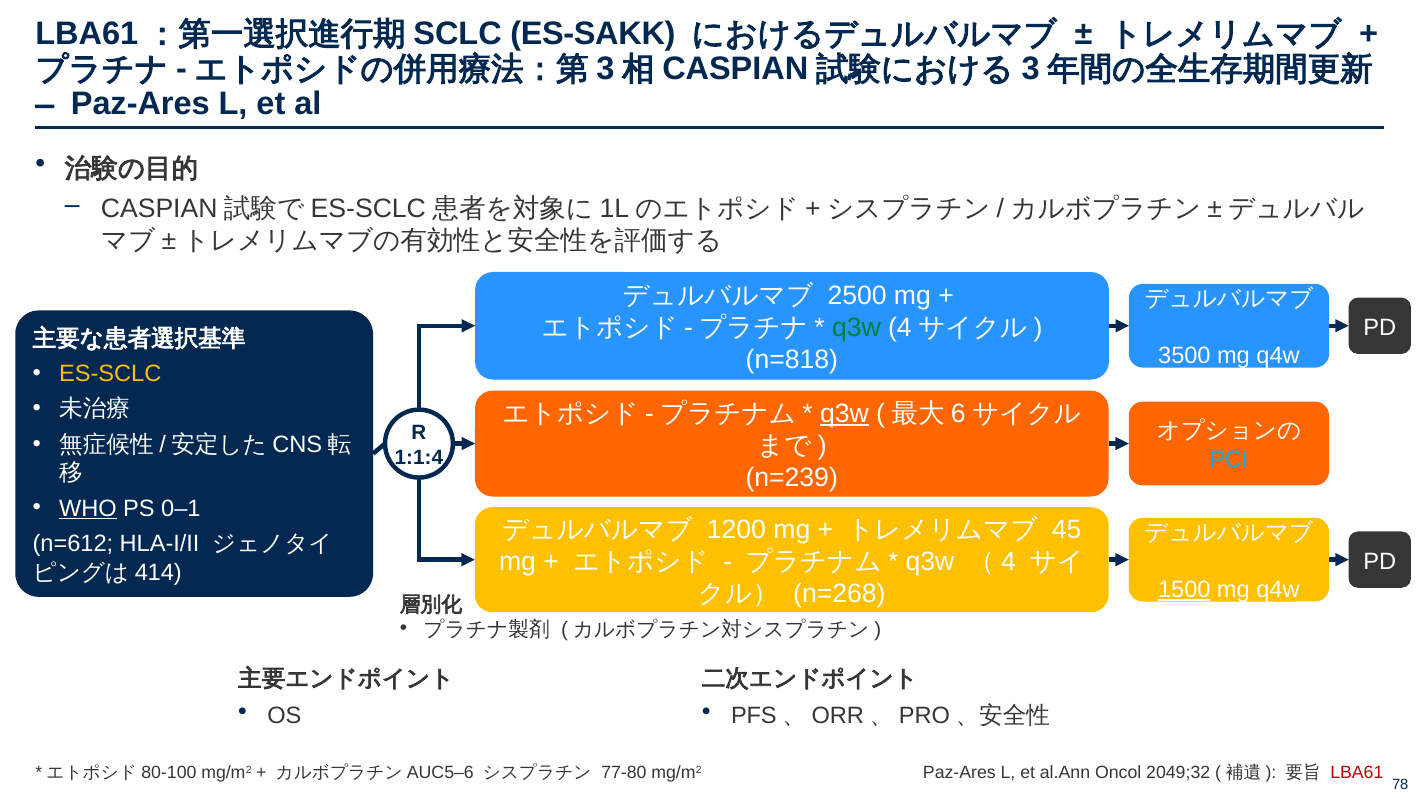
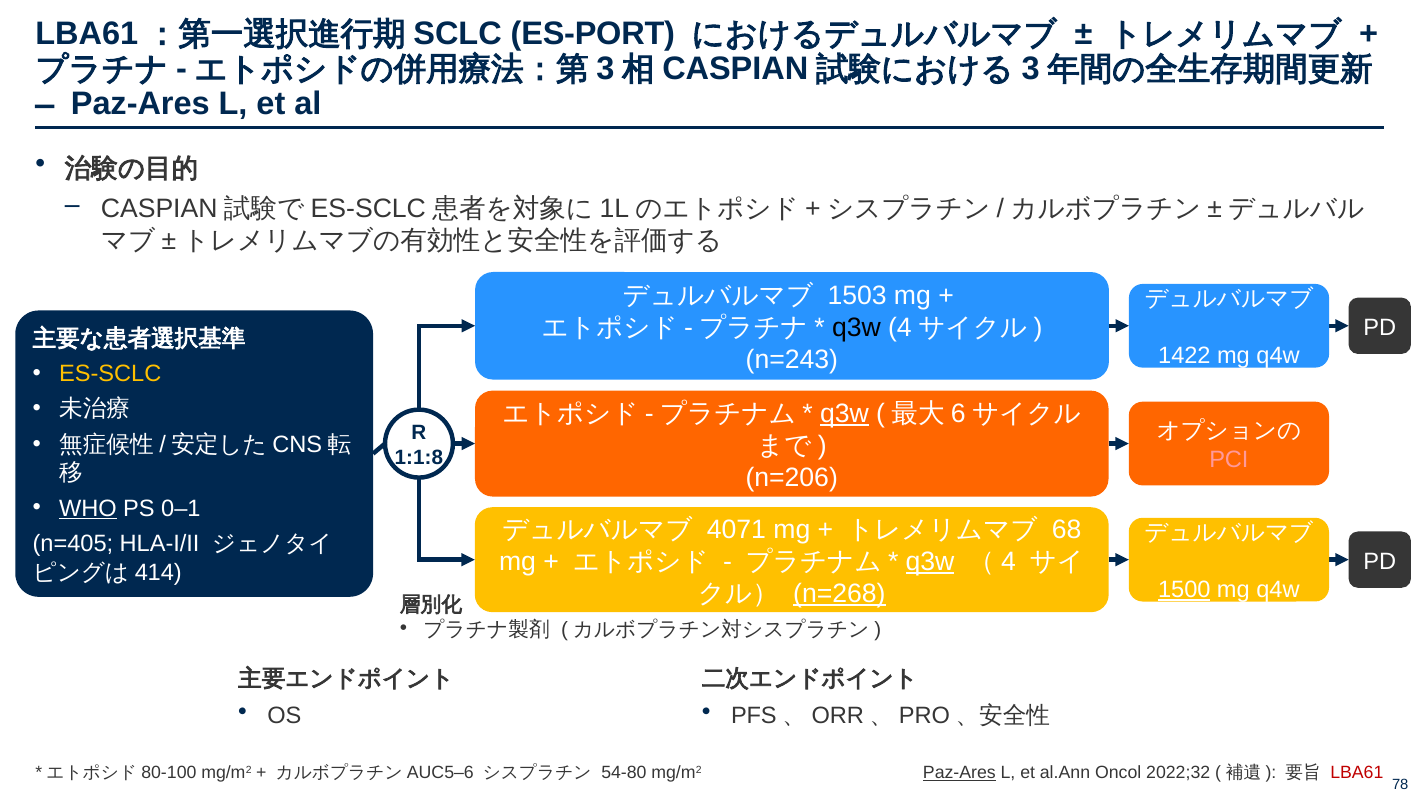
ES-SAKK: ES-SAKK -> ES-PORT (593, 34)
2500: 2500 -> 1503 (857, 296)
q3w colour: green -> black (856, 328)
3500: 3500 -> 1422 (1184, 356)
n=818: n=818 -> n=243 (792, 360)
1:1:4: 1:1:4 -> 1:1:8 (419, 458)
PCI colour: light blue -> pink (1229, 459)
n=239: n=239 -> n=206 (792, 477)
1200: 1200 -> 4071 (736, 530)
45: 45 -> 68 (1067, 530)
n=612: n=612 -> n=405 (73, 544)
q3w underline: none -> present (930, 562)
n=268 underline: none -> present (839, 594)
77-80: 77-80 -> 54-80 (624, 773)
Paz-Ares underline: none -> present (959, 773)
2049;32: 2049;32 -> 2022;32 (1178, 773)
